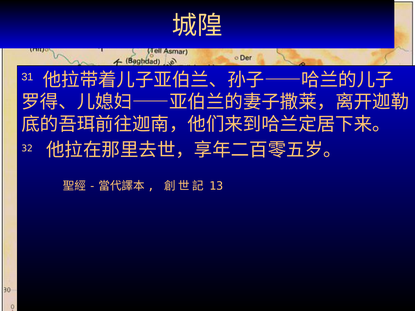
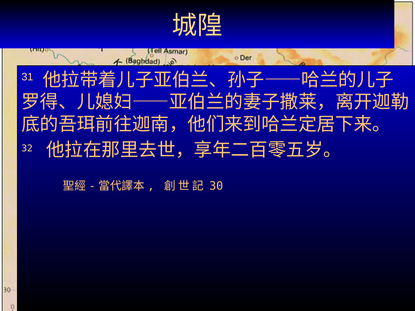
13: 13 -> 30 (216, 186)
